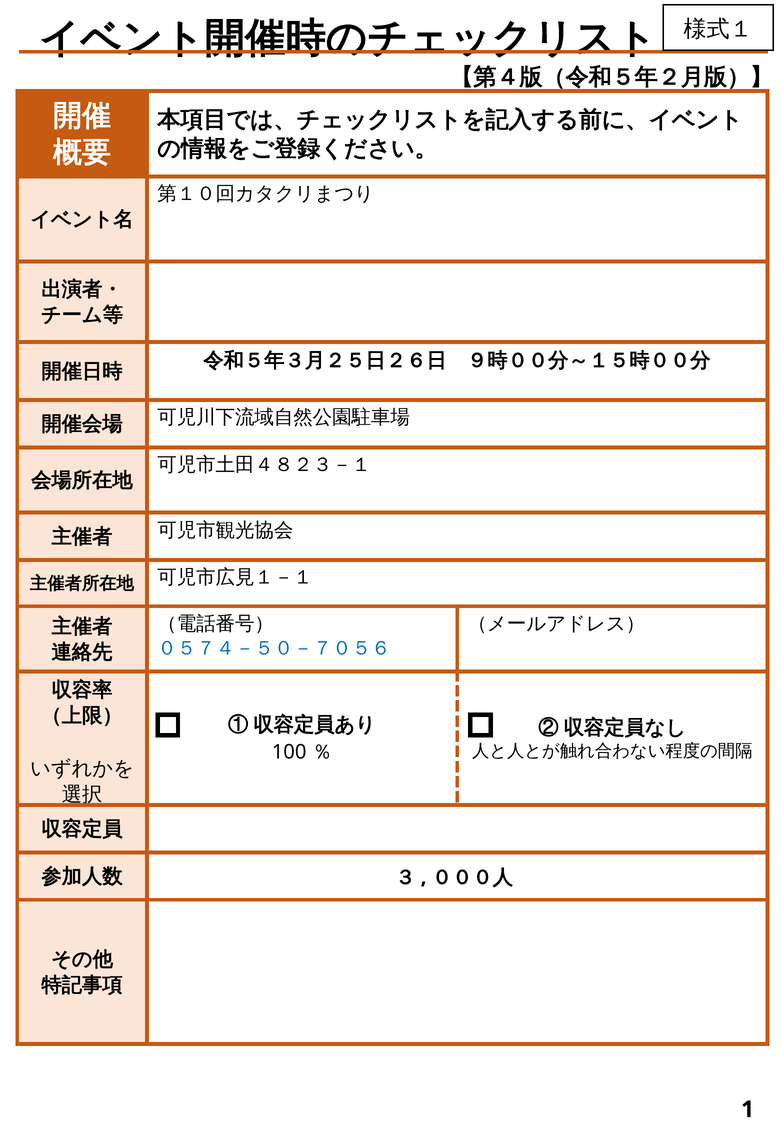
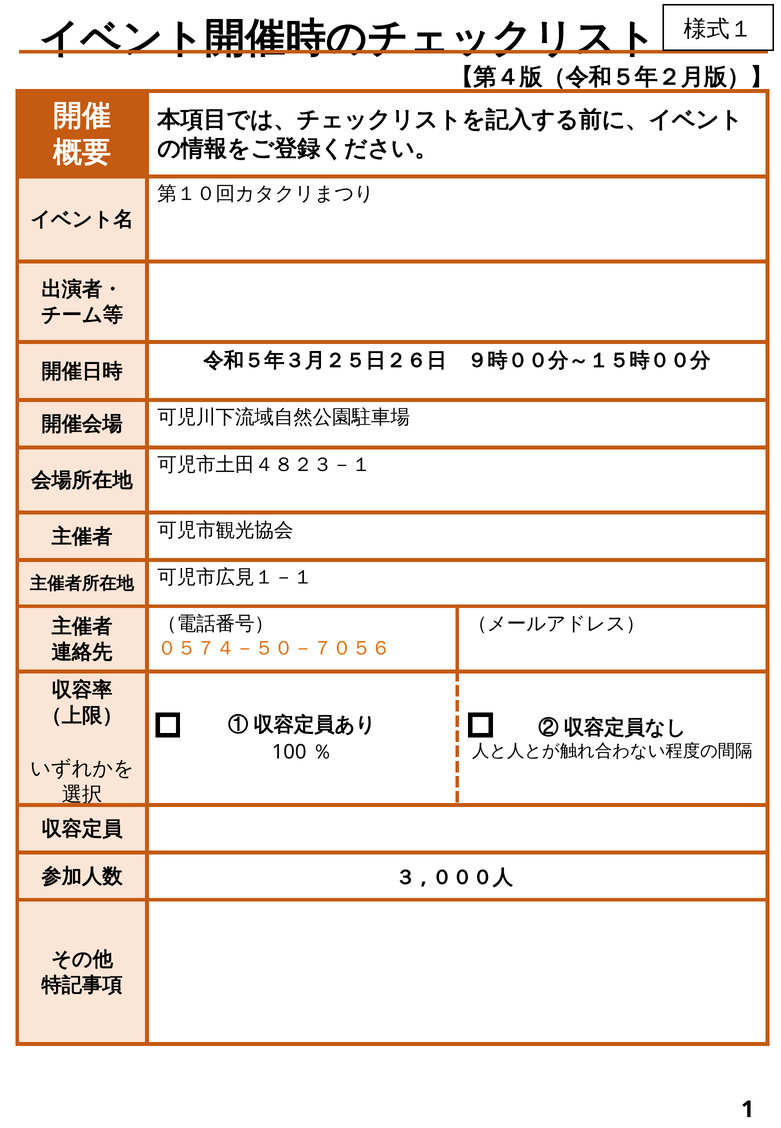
０５７４－５０－７０５６ colour: blue -> orange (274, 648)
